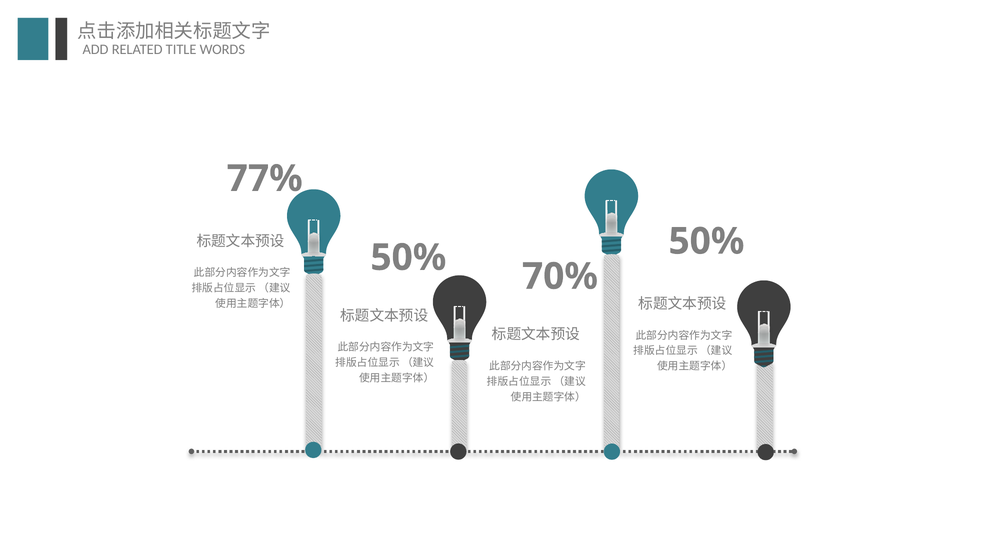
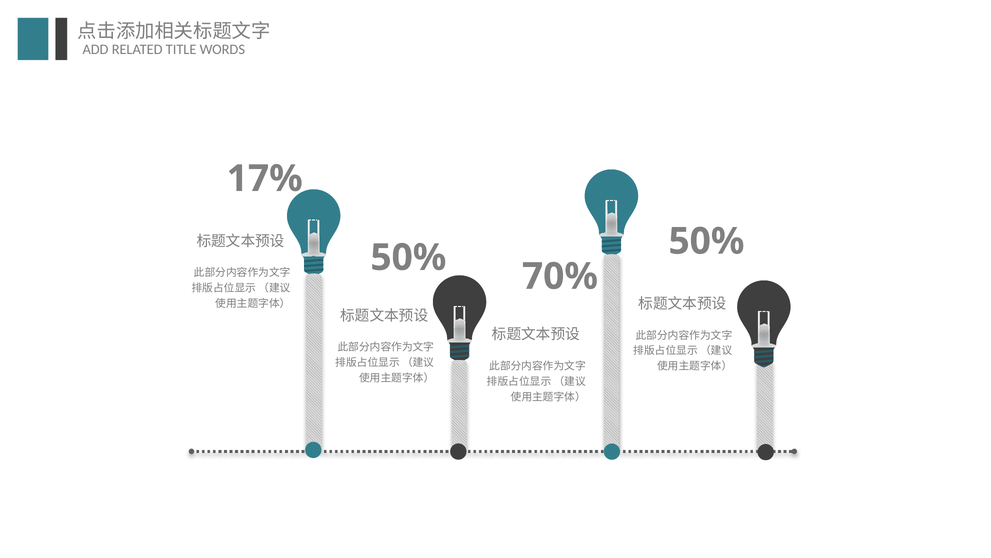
77%: 77% -> 17% (265, 178)
